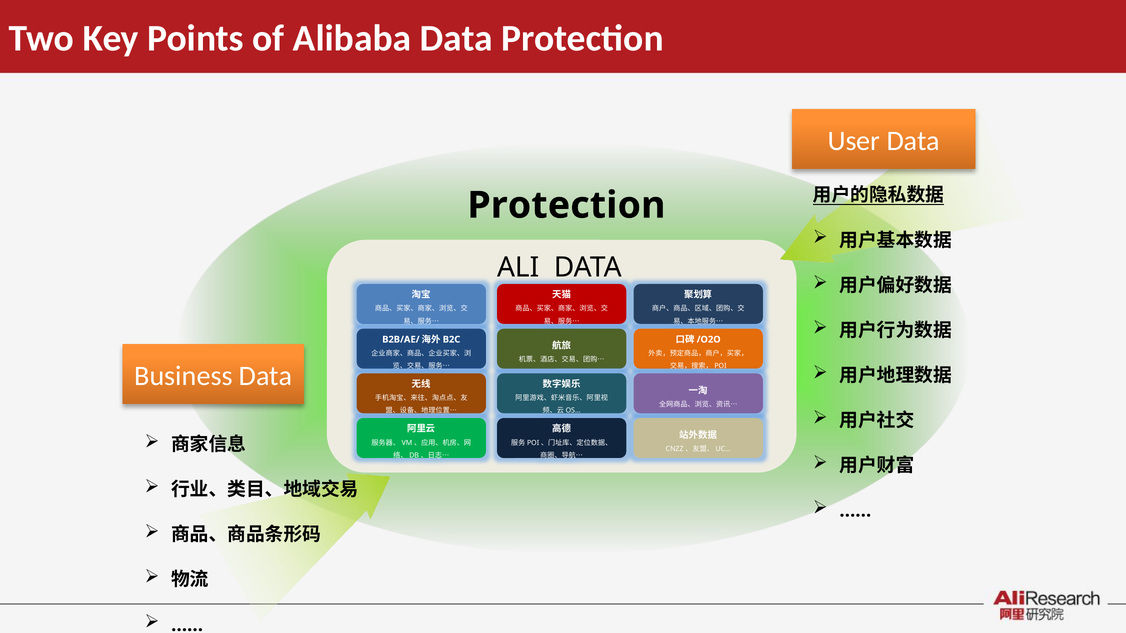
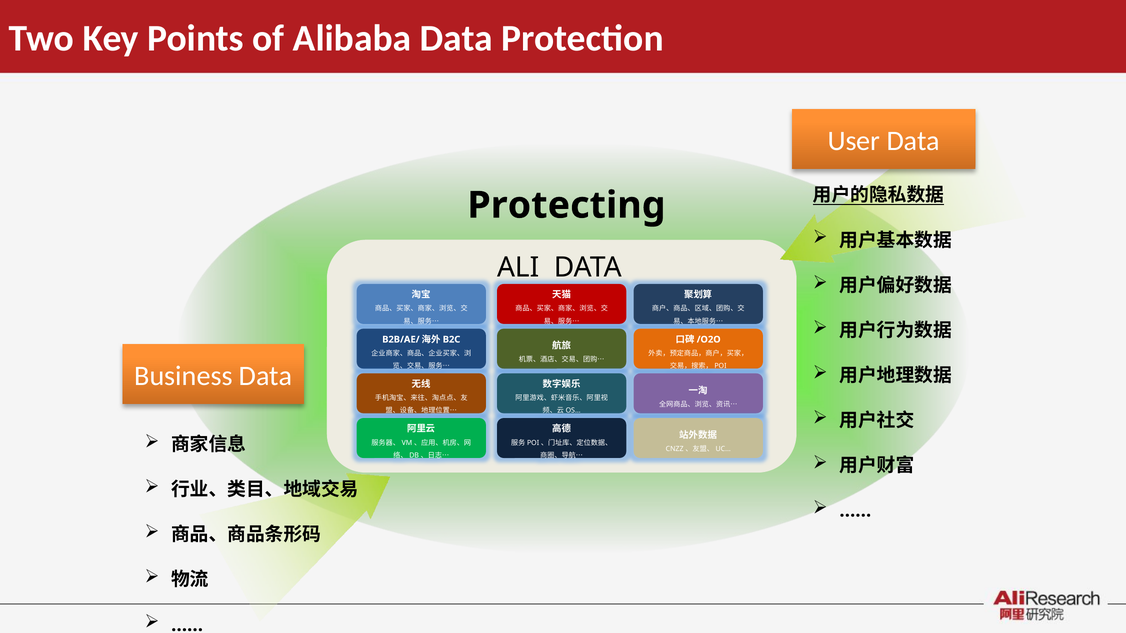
Protection: Protection -> Protecting (566, 205)
